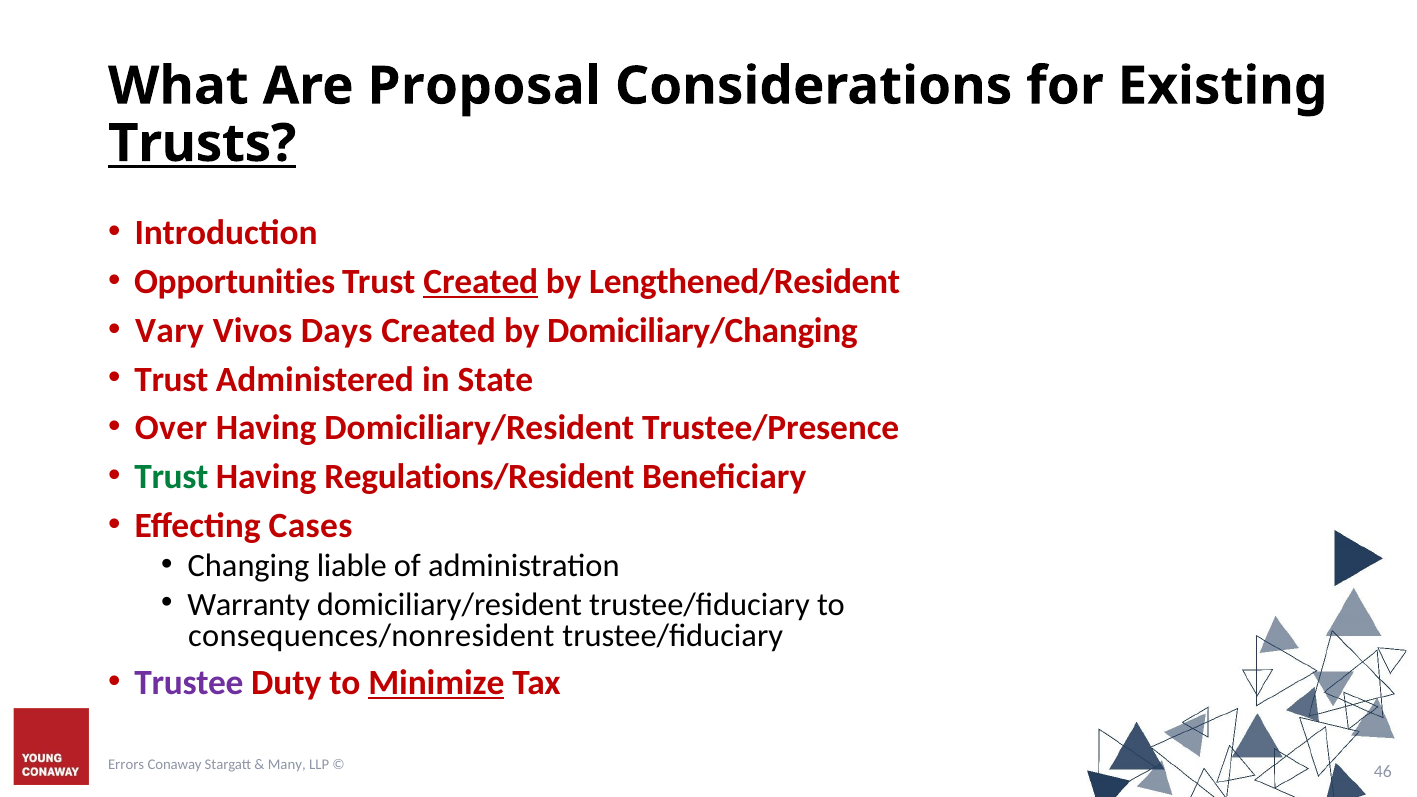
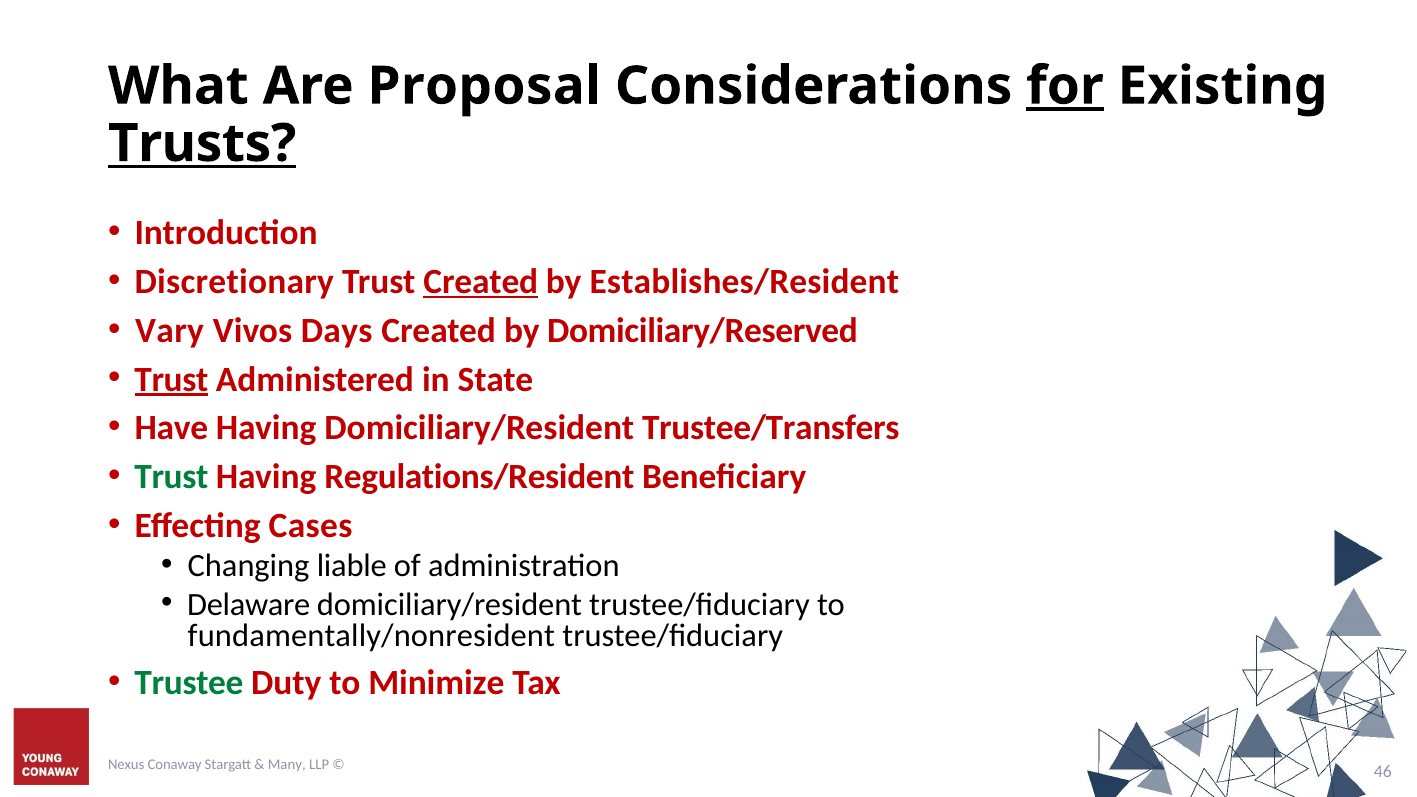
for underline: none -> present (1065, 86)
Opportunities: Opportunities -> Discretionary (234, 282)
Lengthened/Resident: Lengthened/Resident -> Establishes/Resident (744, 282)
Domiciliary/Changing: Domiciliary/Changing -> Domiciliary/Reserved (702, 331)
Trust underline: none -> present (171, 379)
Over: Over -> Have (171, 428)
Trustee/Presence: Trustee/Presence -> Trustee/Transfers (771, 428)
Warranty: Warranty -> Delaware (249, 604)
consequences/nonresident: consequences/nonresident -> fundamentally/nonresident (371, 636)
Trustee colour: purple -> green (189, 683)
Minimize underline: present -> none (436, 683)
Errors: Errors -> Nexus (126, 765)
